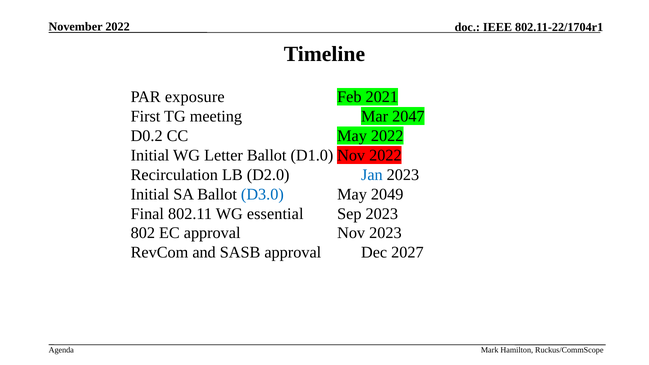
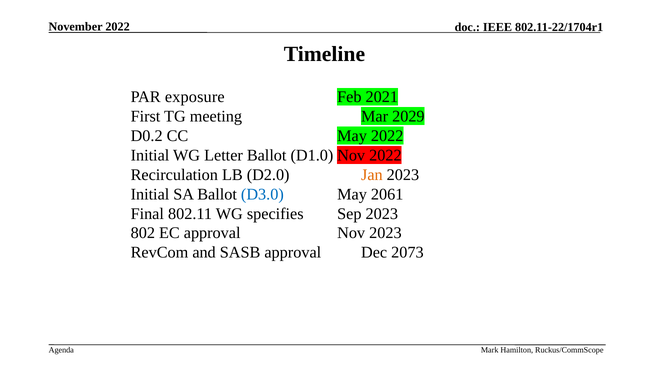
2047: 2047 -> 2029 (408, 116)
Jan colour: blue -> orange (372, 175)
2049: 2049 -> 2061 (387, 194)
essential: essential -> specifies (275, 214)
2027: 2027 -> 2073 (407, 253)
